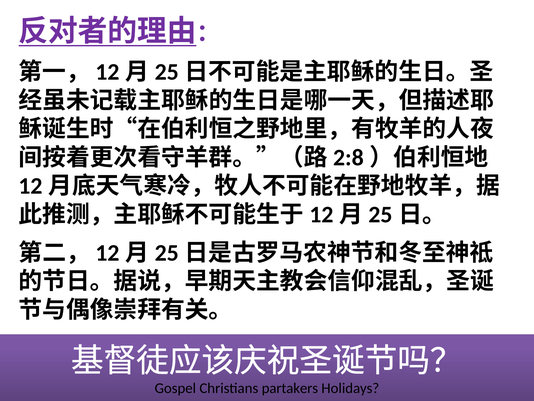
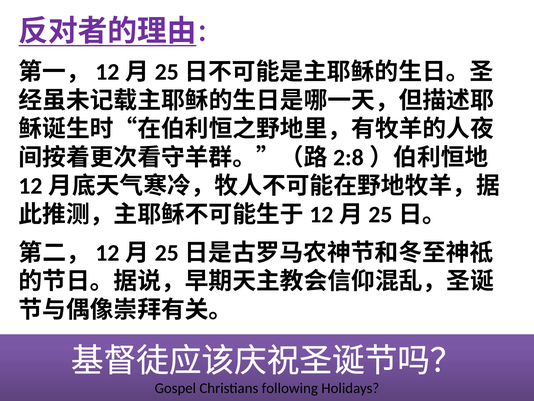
partakers: partakers -> following (290, 388)
